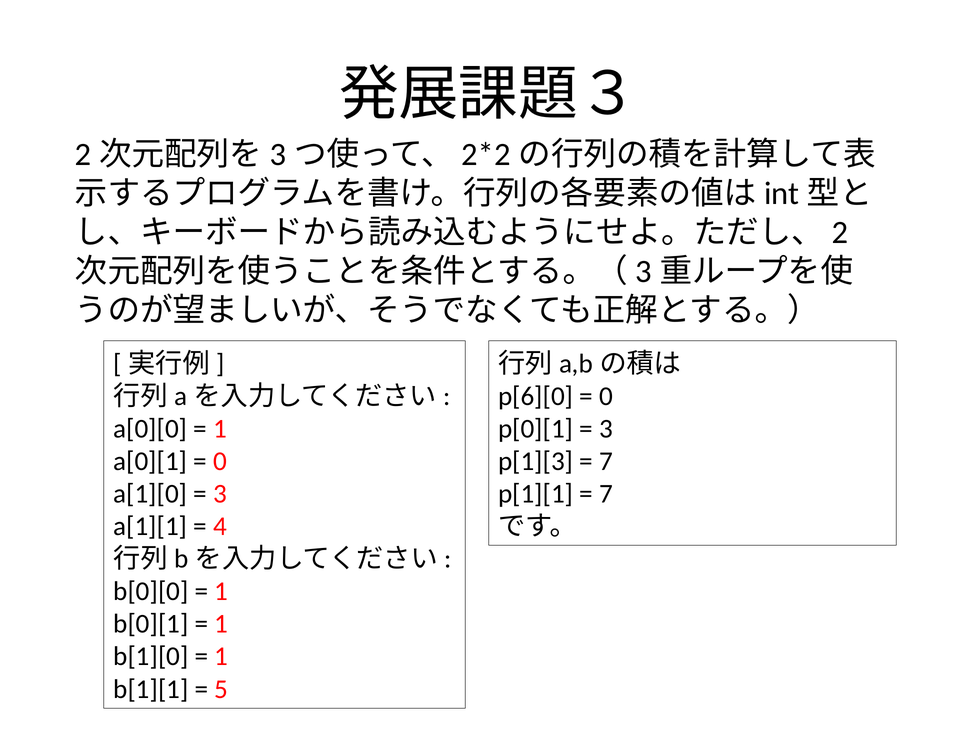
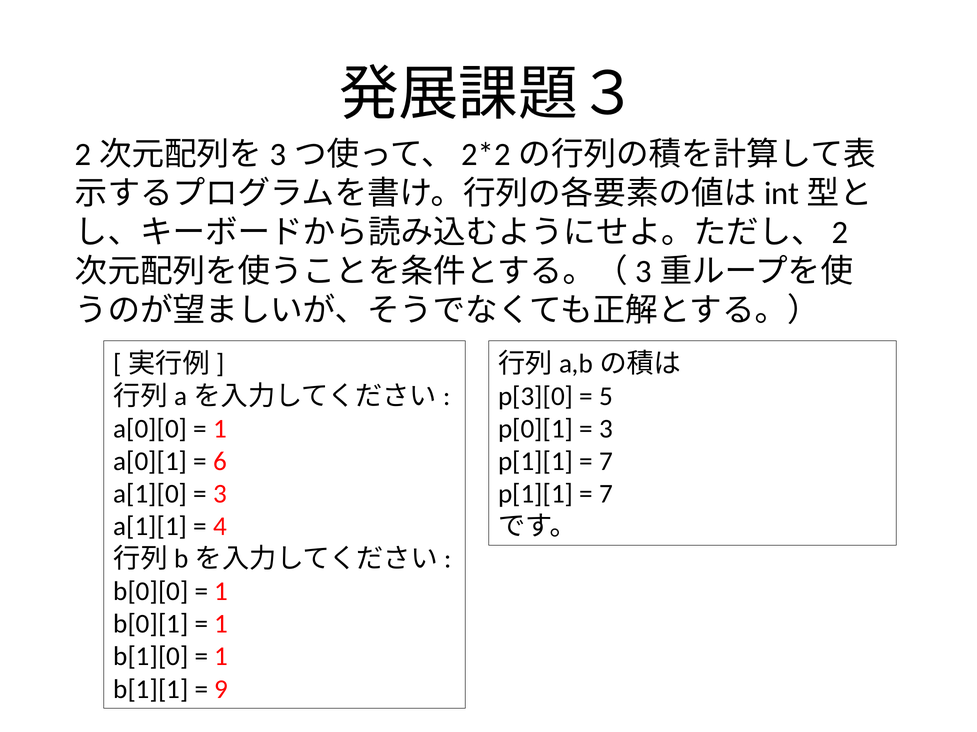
p[6][0: p[6][0 -> p[3][0 (536, 397)
0: 0 -> 5 (606, 397)
0: 0 -> 6 (220, 462)
p[1][3: p[1][3 -> p[1][1 (536, 462)
5: 5 -> 9 (221, 690)
